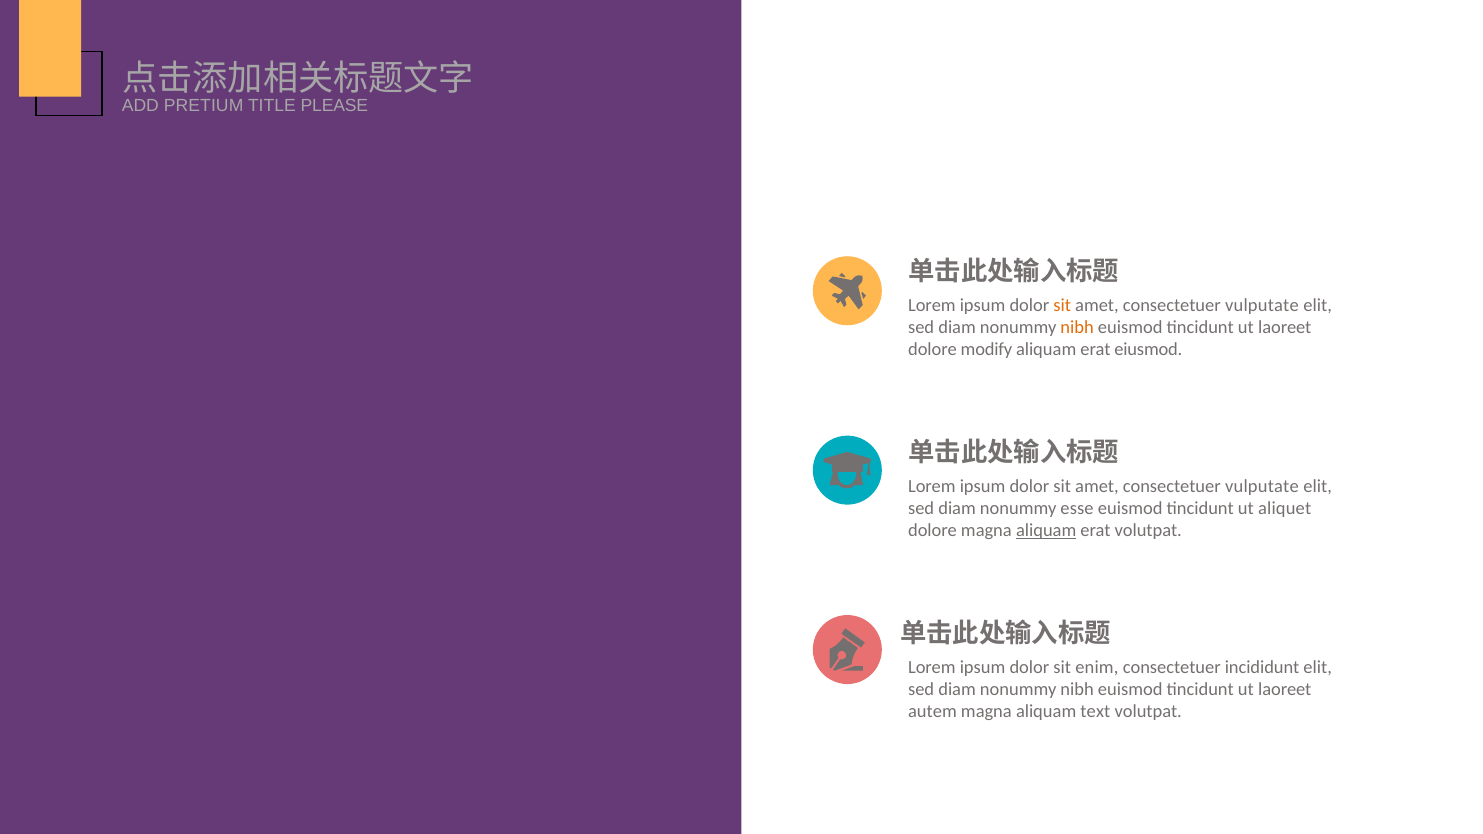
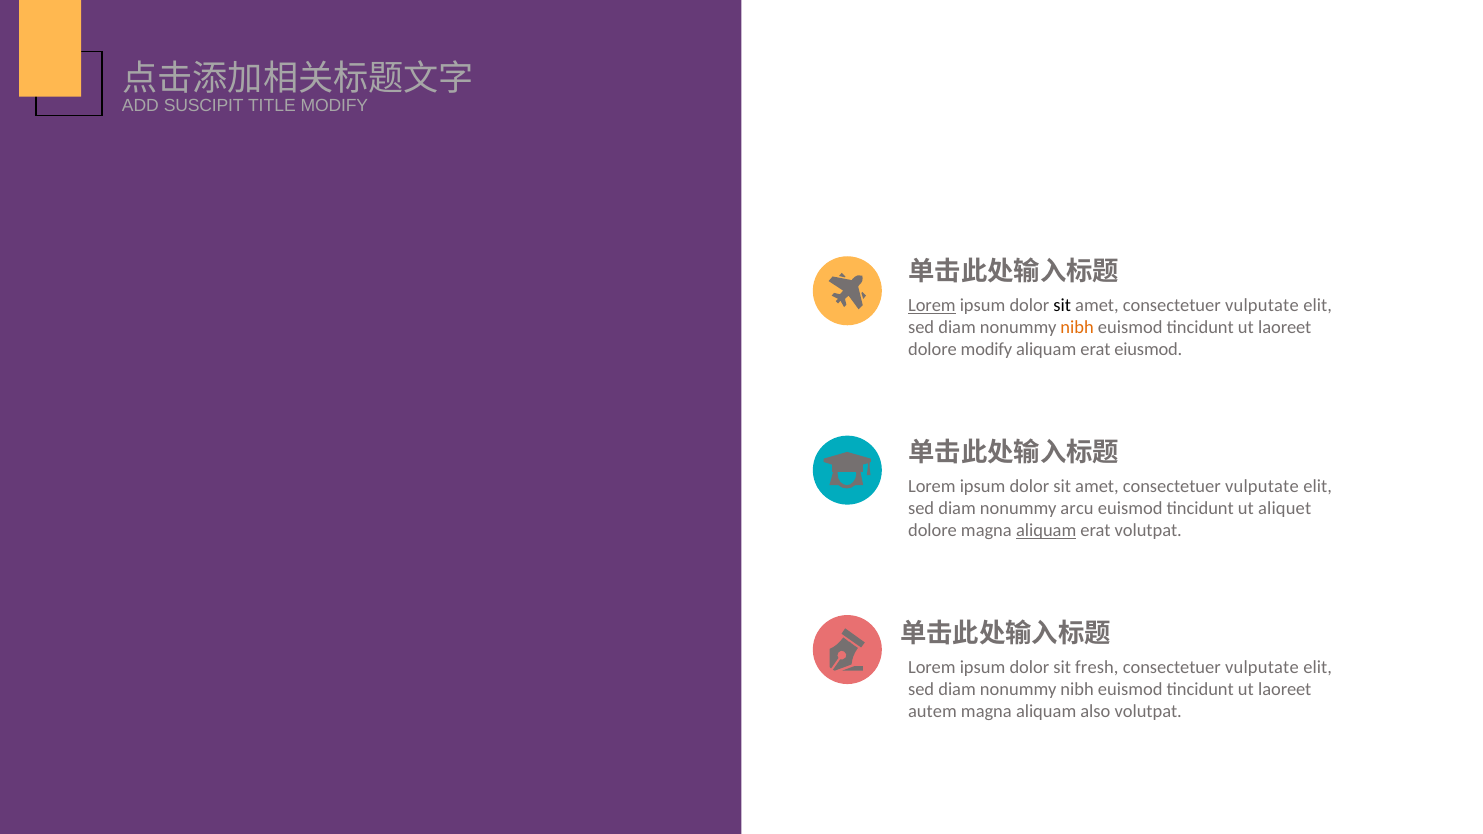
PRETIUM: PRETIUM -> SUSCIPIT (204, 106)
TITLE PLEASE: PLEASE -> MODIFY (334, 106)
Lorem underline: none -> present (932, 305)
sit colour: orange -> black (1062, 305)
esse: esse -> arcu (1077, 509)
enim: enim -> fresh (1097, 667)
incididunt: incididunt -> vulputate (1262, 667)
text: text -> also (1095, 712)
